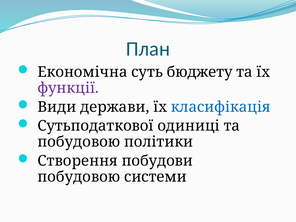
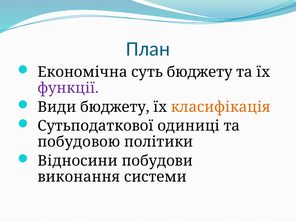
Види держави: держави -> бюджету (115, 107)
класифікація colour: blue -> orange (221, 107)
Створення: Створення -> Відносини (78, 161)
побудовою: побудовою -> виконання (79, 177)
